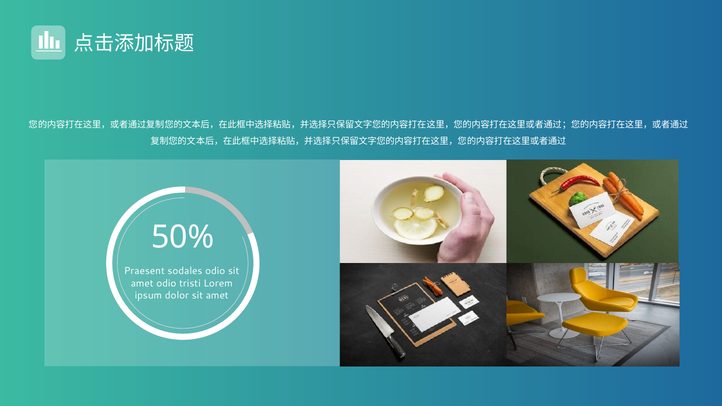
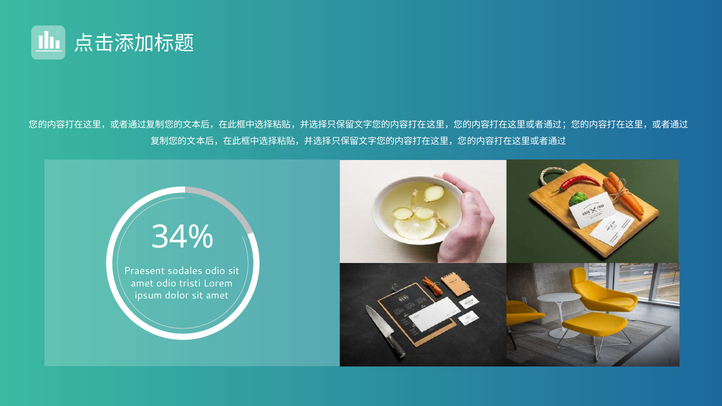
50%: 50% -> 34% (183, 237)
